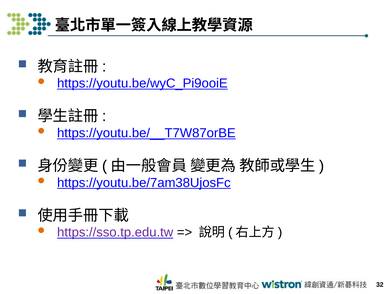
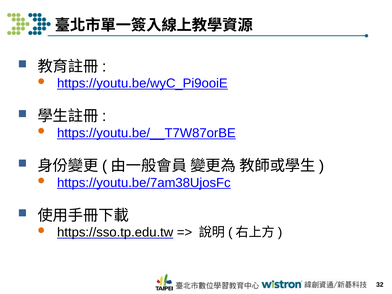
https://sso.tp.edu.tw colour: purple -> black (115, 232)
